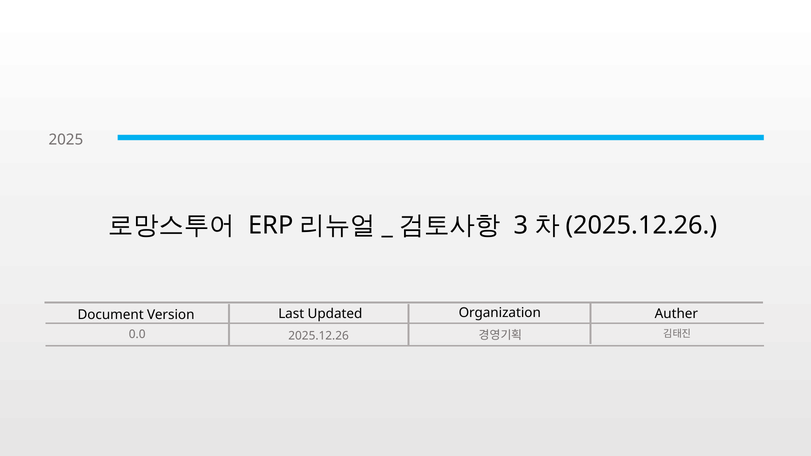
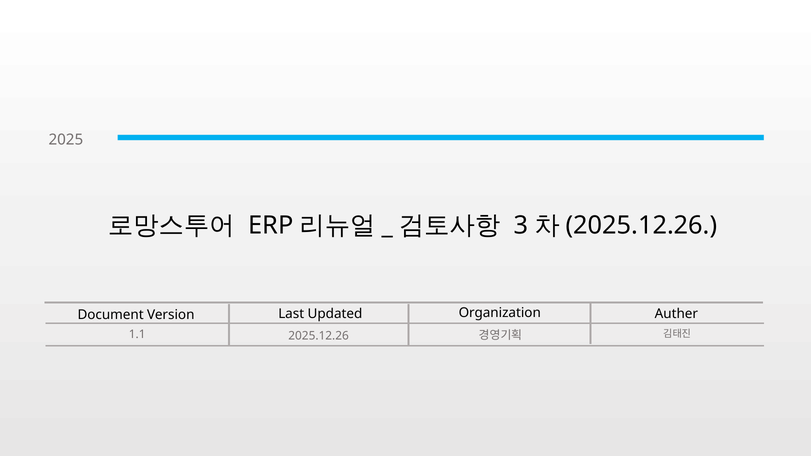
0.0: 0.0 -> 1.1 (137, 334)
